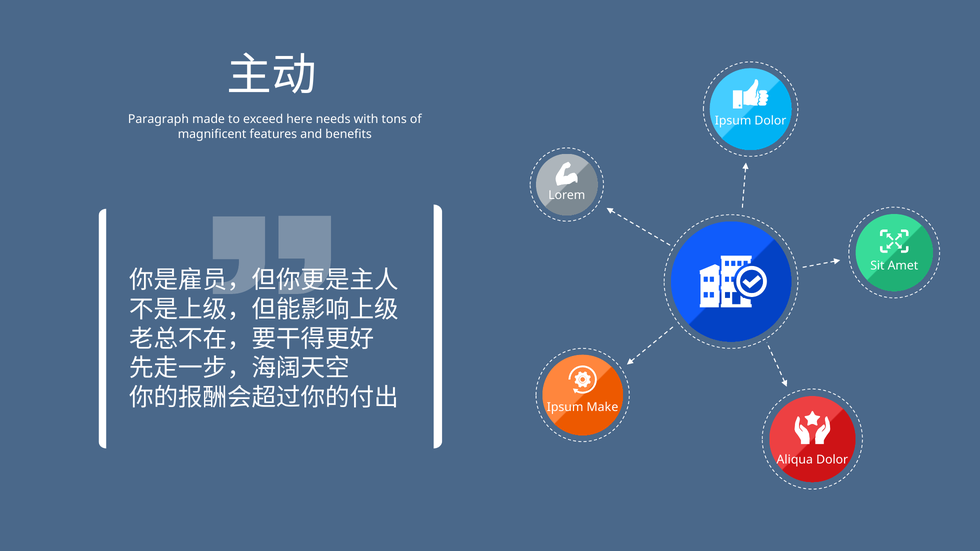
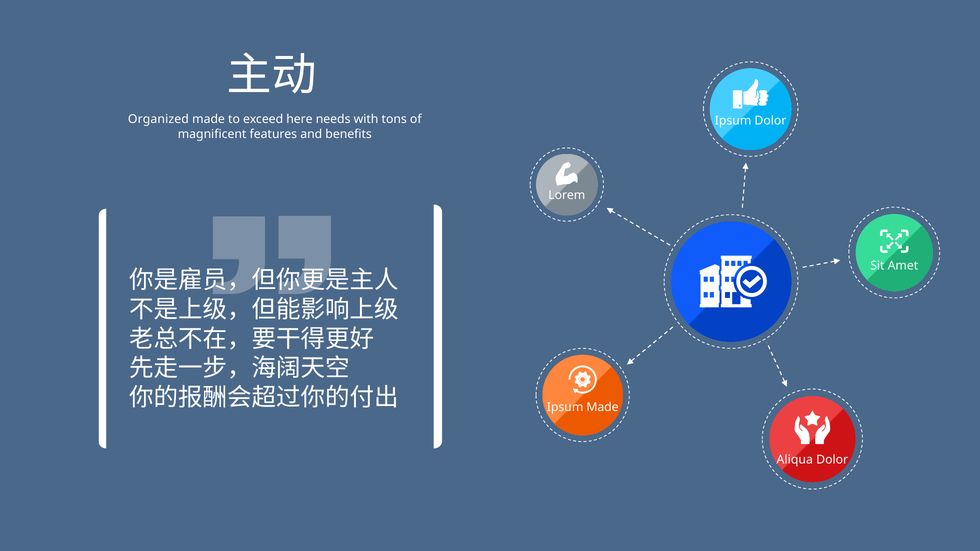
Paragraph: Paragraph -> Organized (158, 119)
Ipsum Make: Make -> Made (603, 407)
